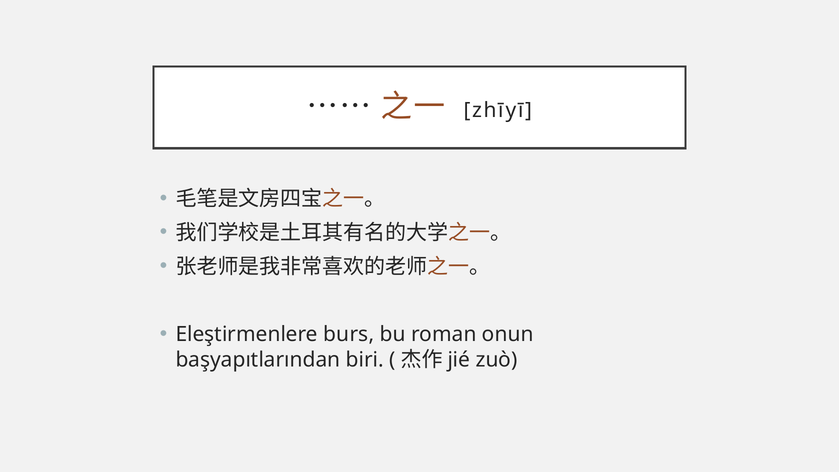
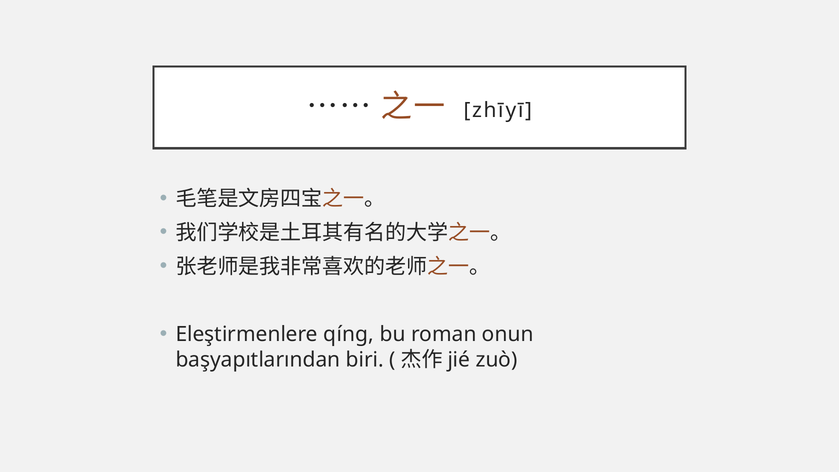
burs: burs -> qíng (349, 334)
